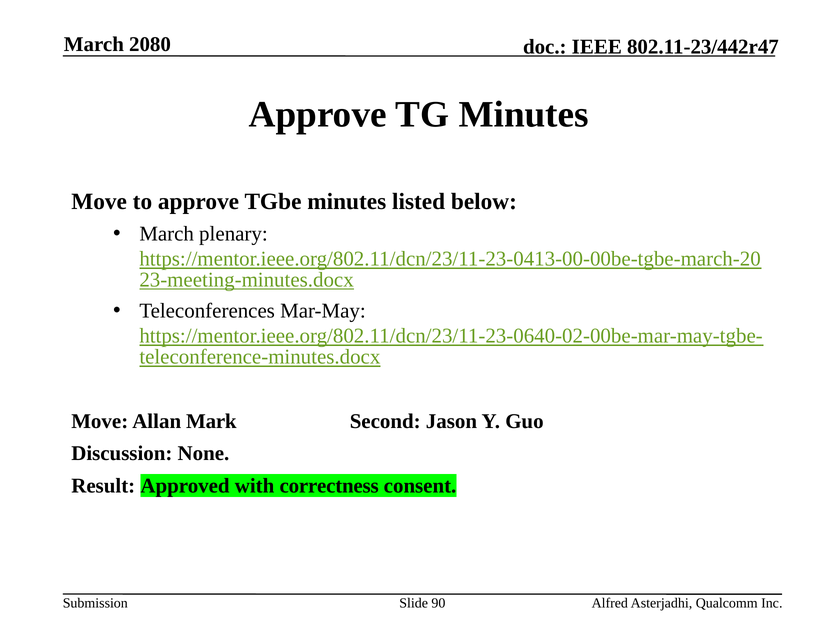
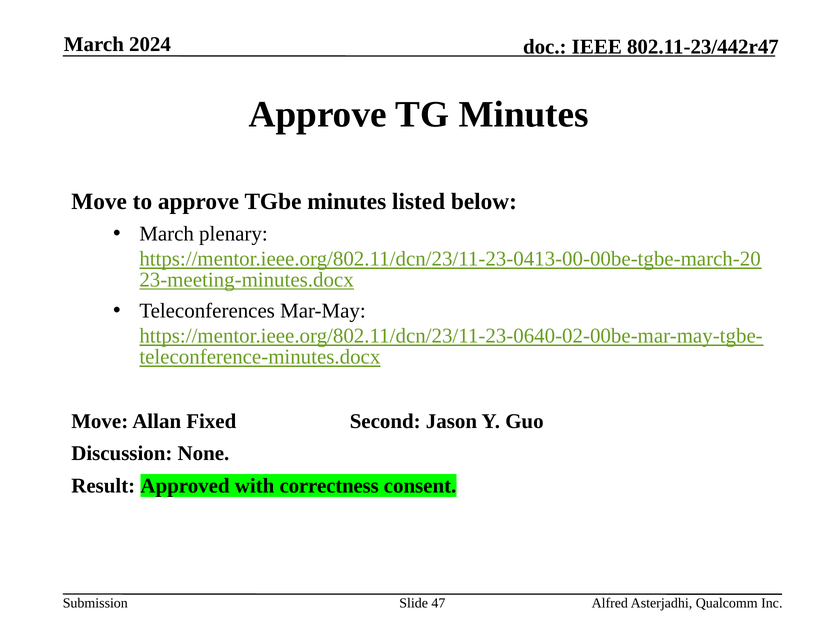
2080: 2080 -> 2024 (150, 44)
Mark: Mark -> Fixed (211, 421)
90: 90 -> 47 (438, 603)
